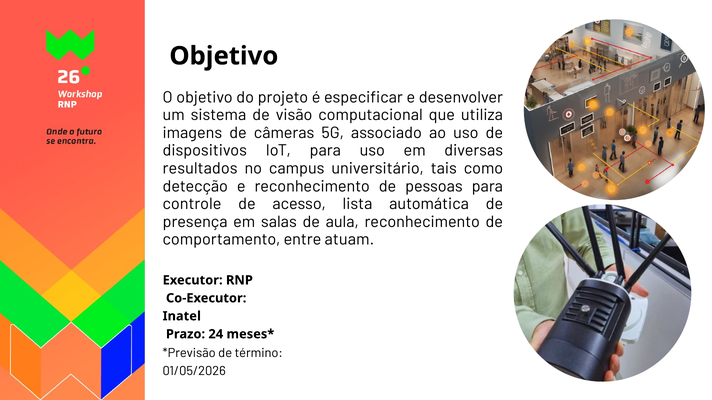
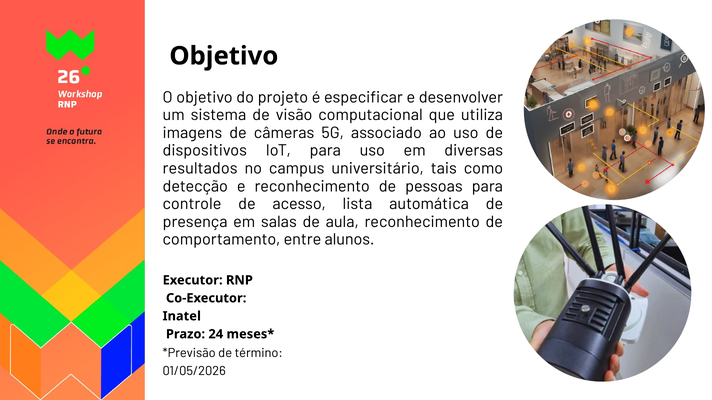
atuam: atuam -> alunos (349, 240)
